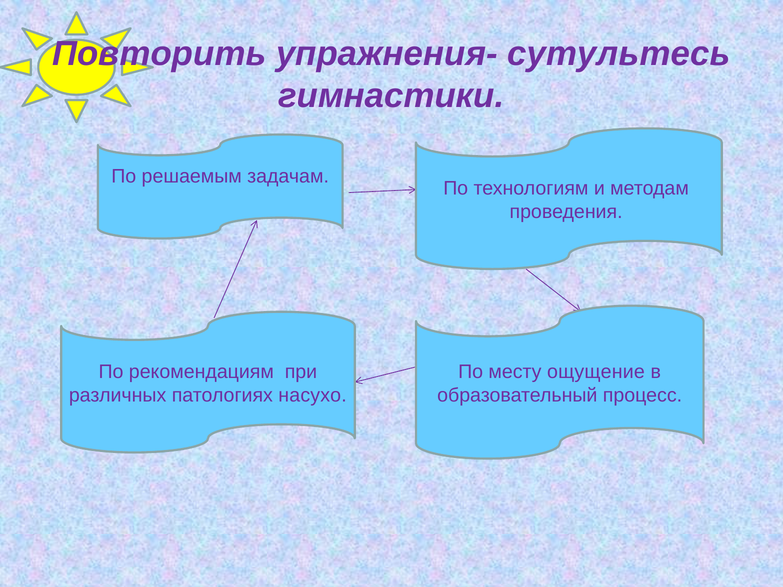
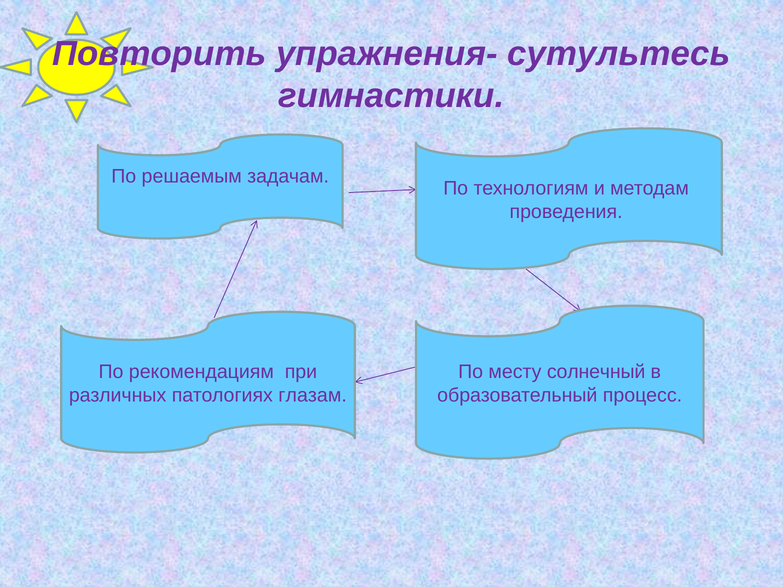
ощущение: ощущение -> солнечный (596, 372)
насухо: насухо -> глазам (313, 395)
